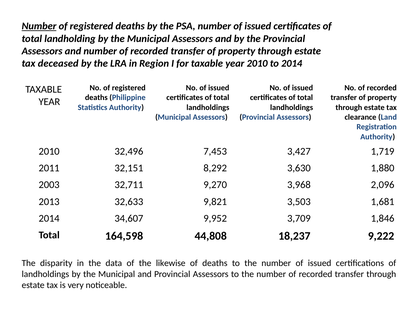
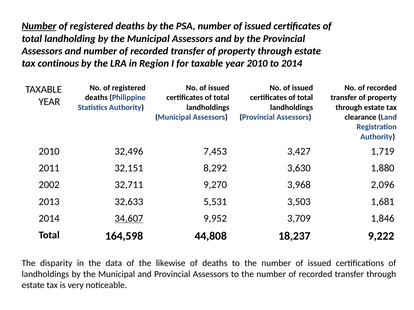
deceased: deceased -> continous (58, 64)
2003: 2003 -> 2002 (49, 185)
9,821: 9,821 -> 5,531 (215, 202)
34,607 underline: none -> present (129, 219)
